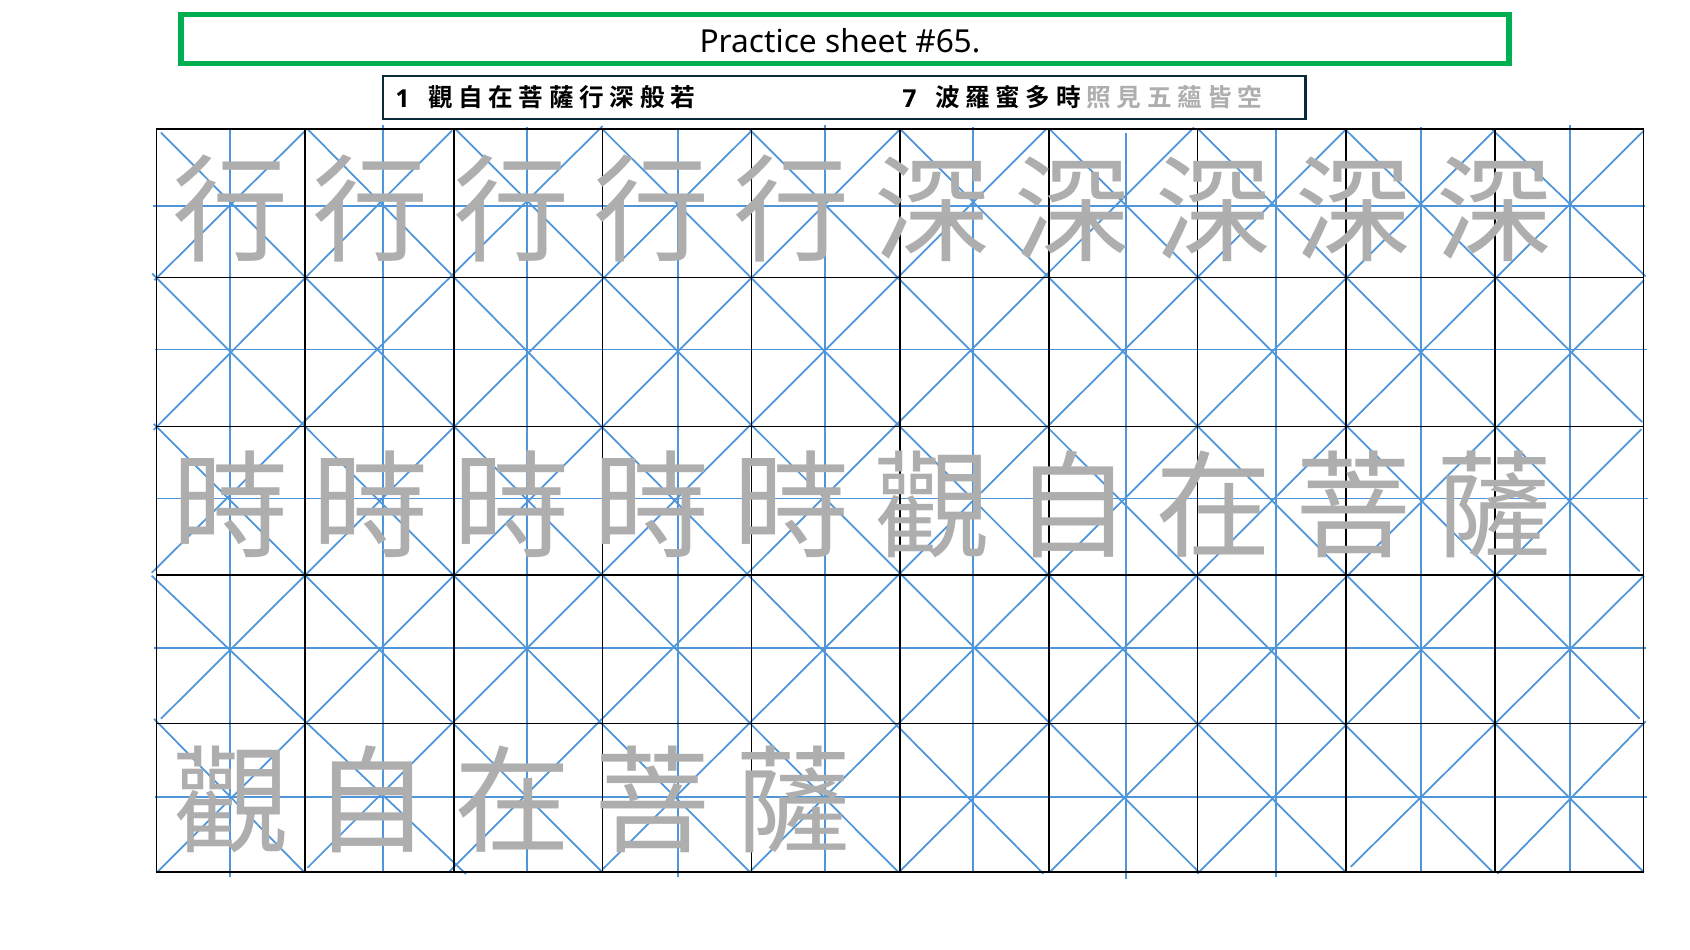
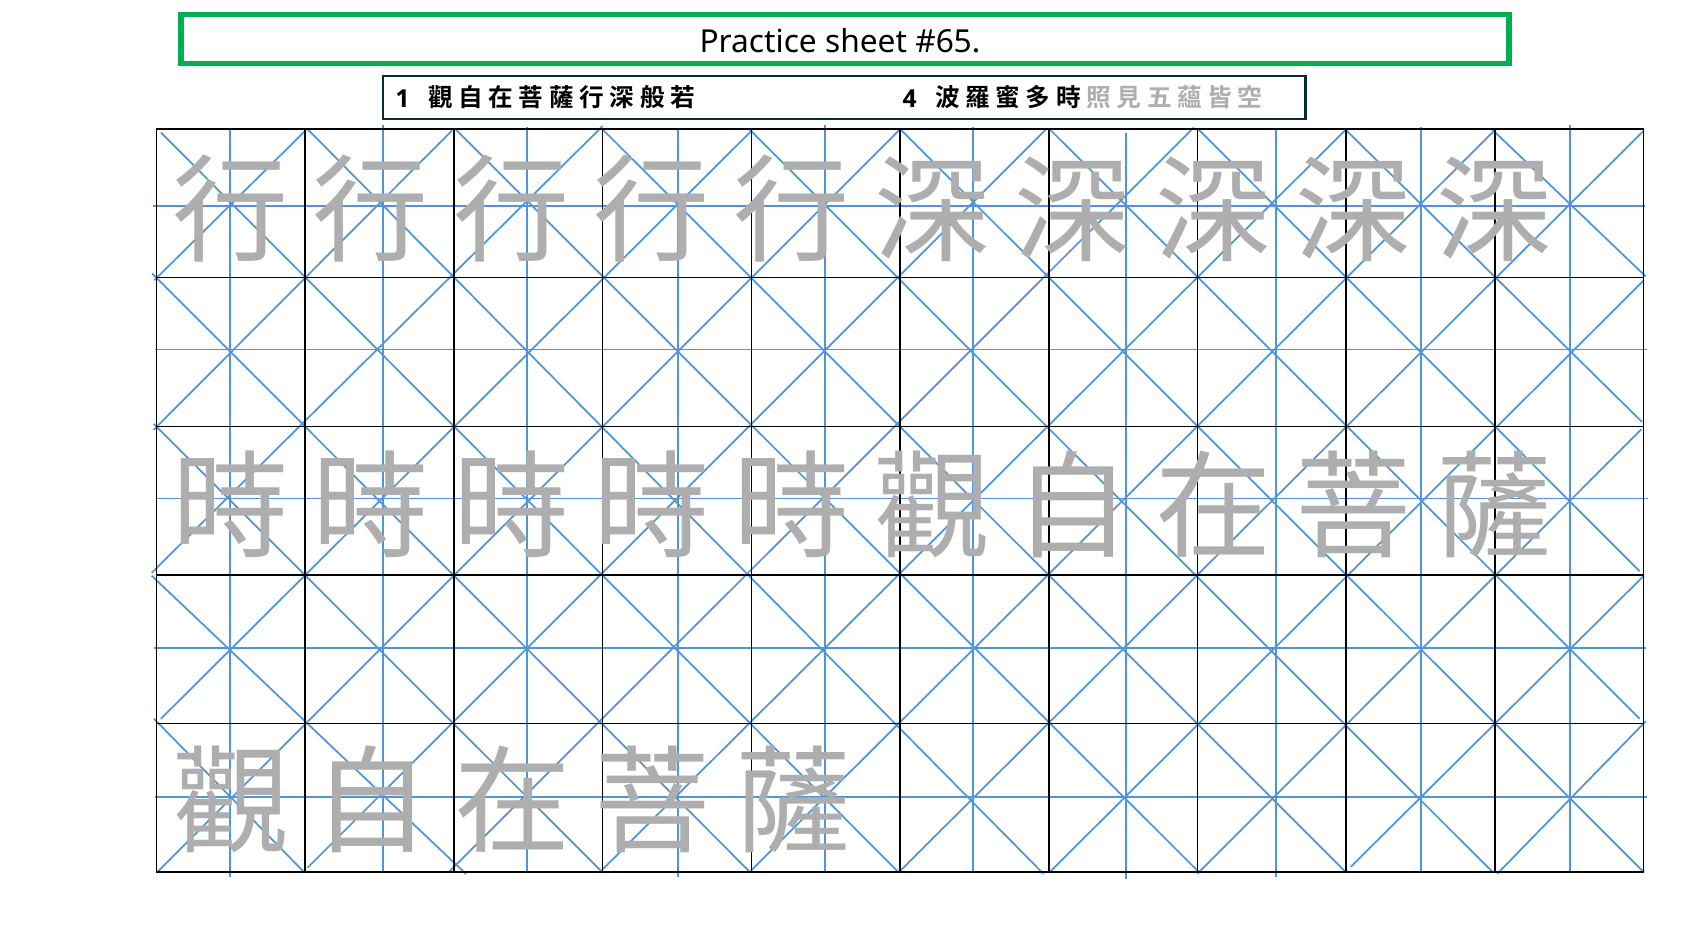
7: 7 -> 4 (910, 99)
